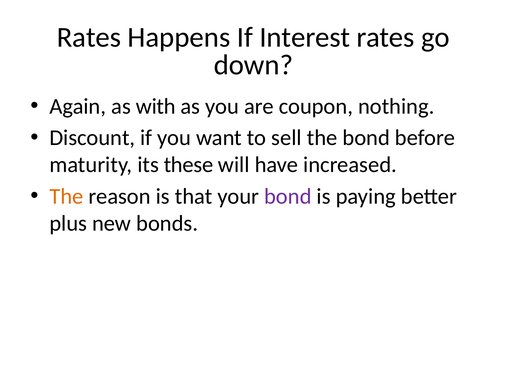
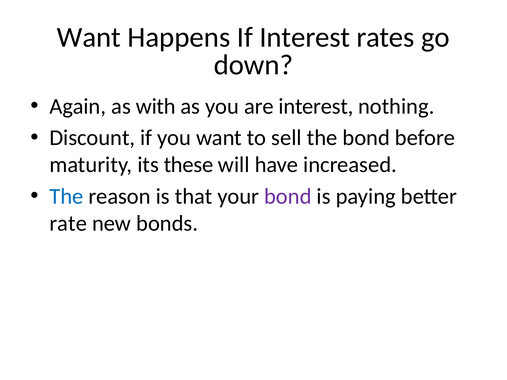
Rates: Rates -> Want (89, 37)
are coupon: coupon -> interest (316, 106)
The colour: orange -> blue (66, 197)
plus: plus -> rate (68, 224)
